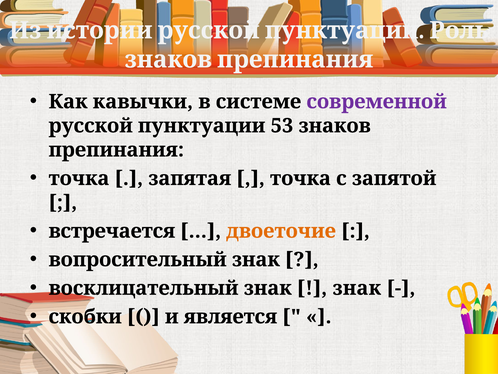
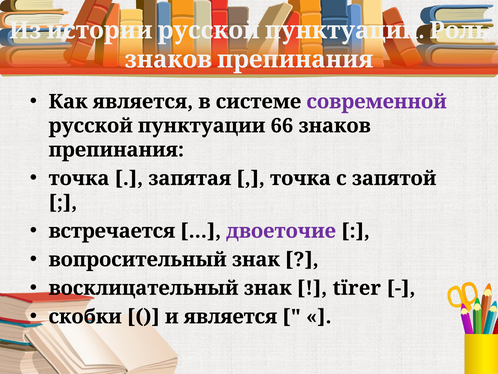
Как кавычки: кавычки -> является (143, 102)
53: 53 -> 66 (282, 126)
двоеточие colour: orange -> purple (281, 231)
знак: знак -> tїrer (357, 288)
